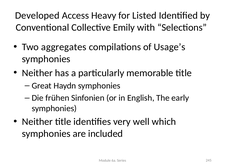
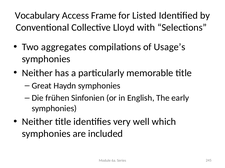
Developed: Developed -> Vocabulary (37, 16)
Heavy: Heavy -> Frame (104, 16)
Emily: Emily -> Lloyd (124, 28)
